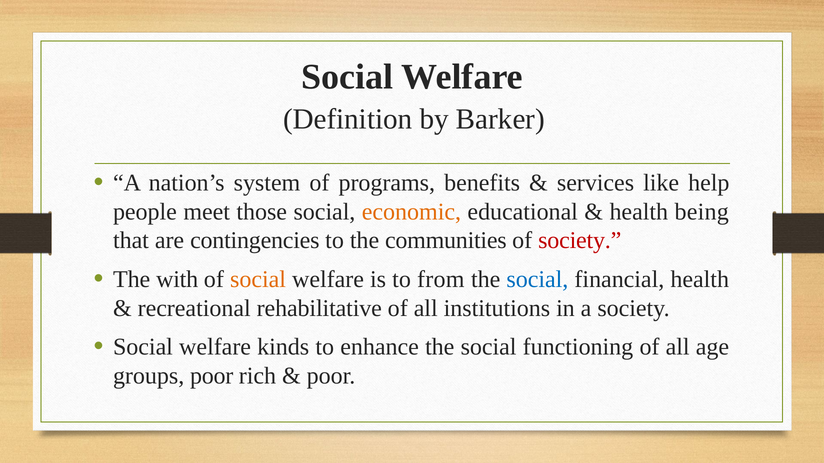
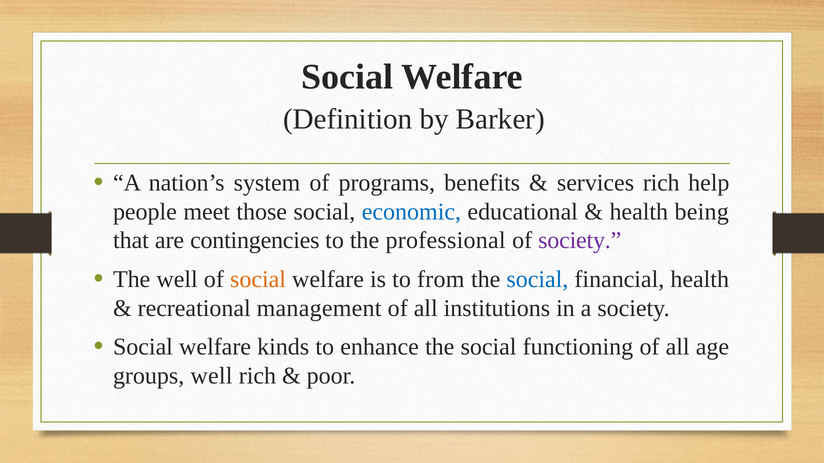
services like: like -> rich (661, 183)
economic colour: orange -> blue (411, 212)
communities: communities -> professional (446, 241)
society colour: red -> purple (580, 241)
The with: with -> well (177, 280)
rehabilitative: rehabilitative -> management (319, 309)
groups poor: poor -> well (211, 376)
